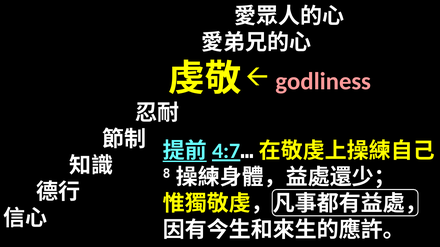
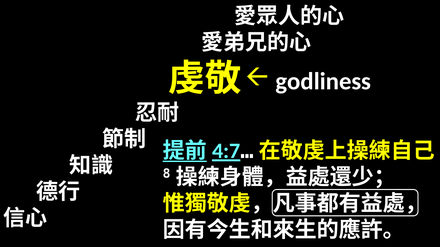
godliness colour: pink -> white (323, 81)
